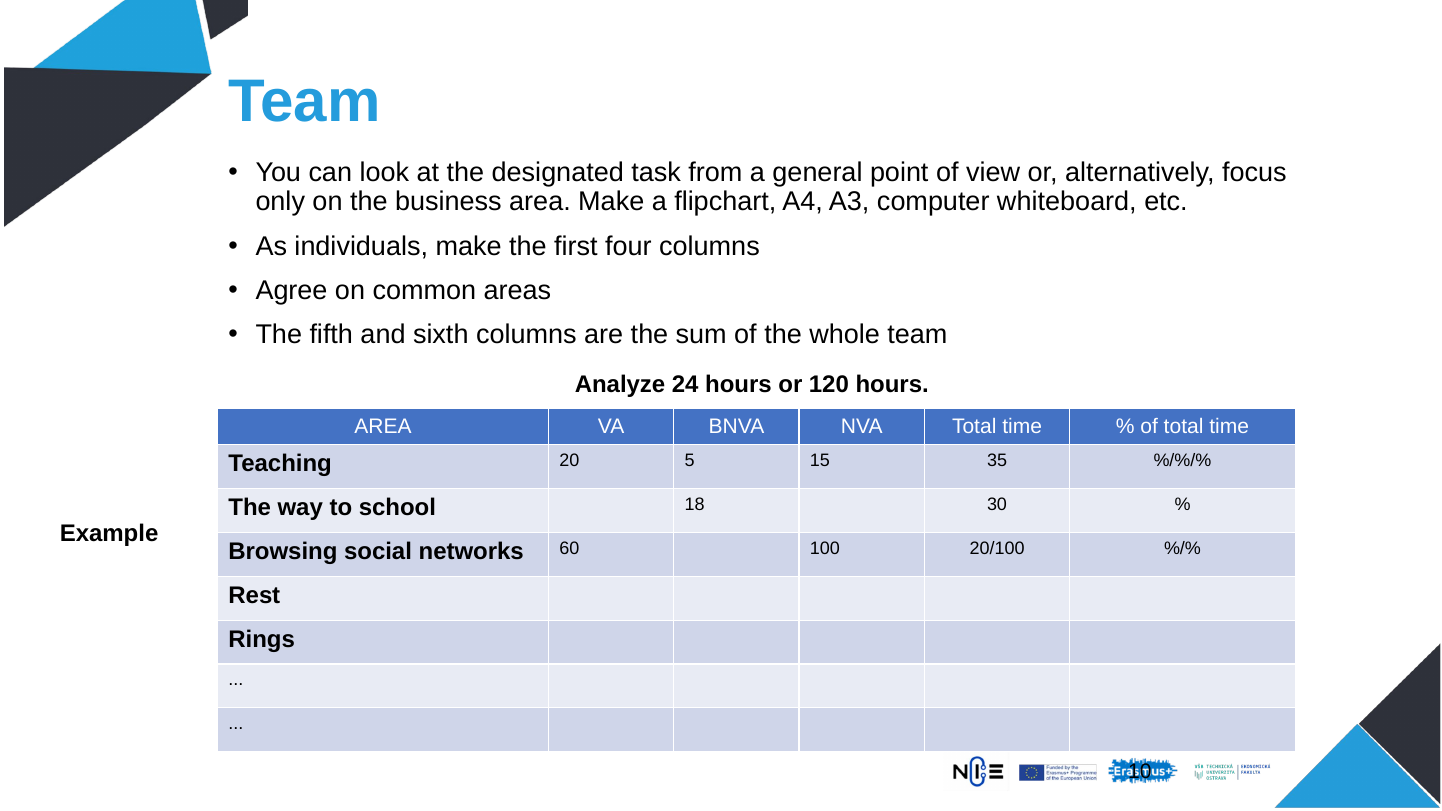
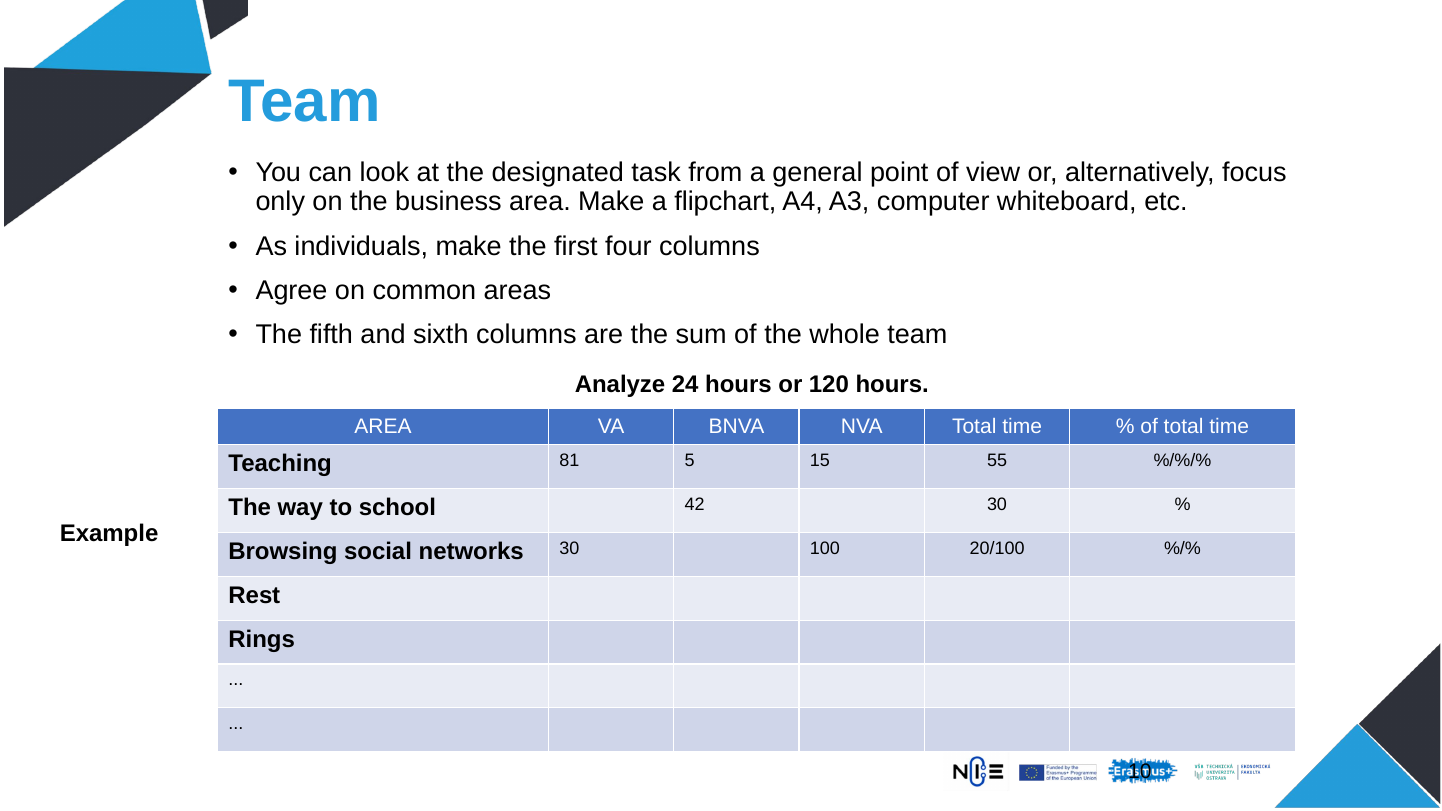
20: 20 -> 81 (569, 461)
35: 35 -> 55 (997, 461)
18: 18 -> 42 (695, 505)
networks 60: 60 -> 30 (569, 548)
